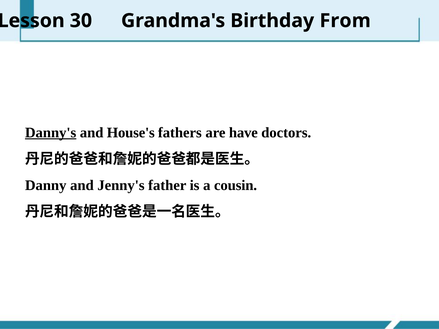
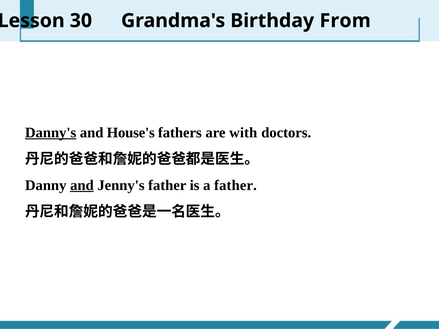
have: have -> with (243, 133)
and underline: none -> present (82, 185)
a cousin: cousin -> father (235, 185)
